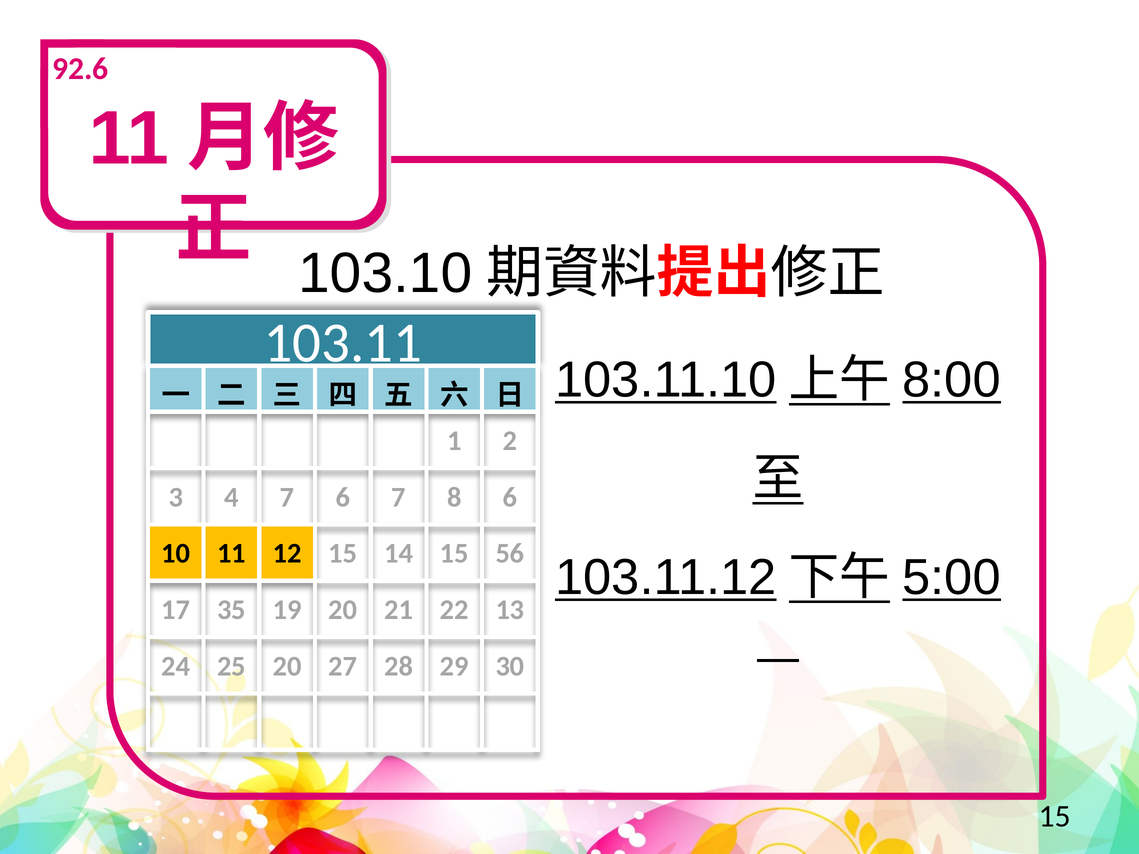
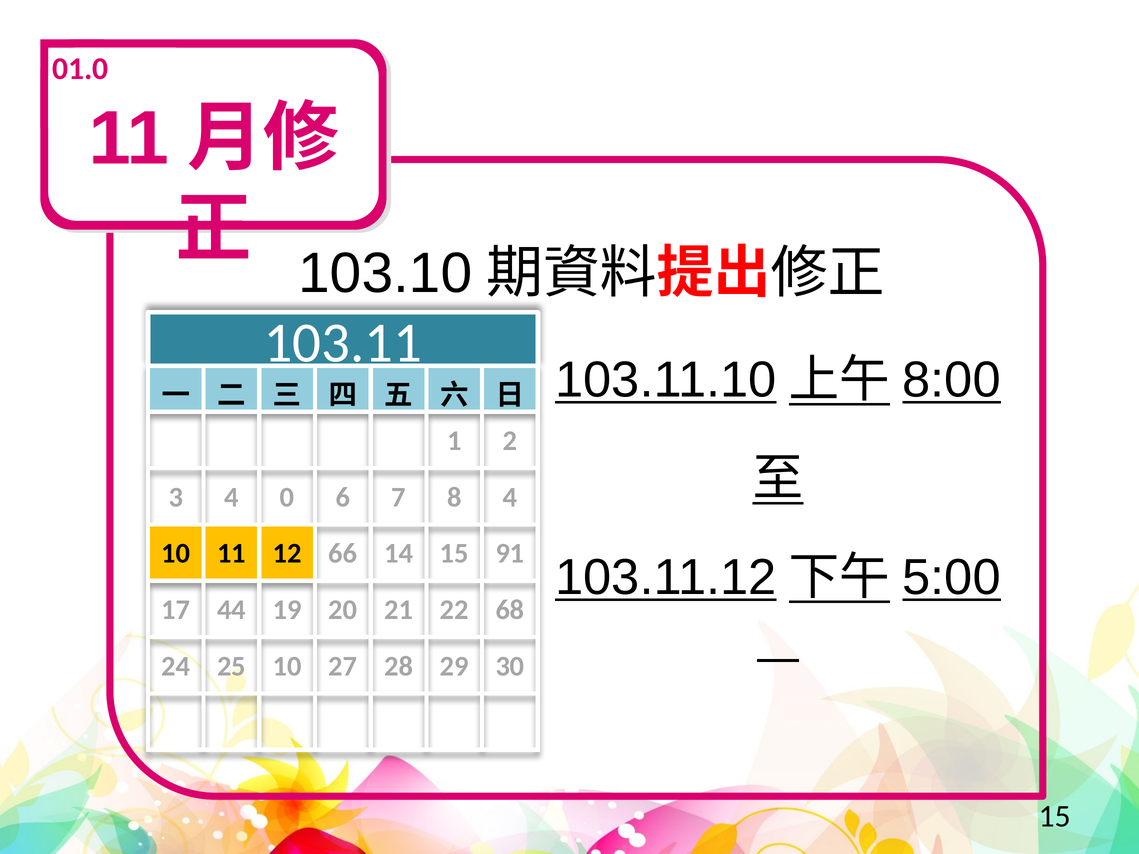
92.6: 92.6 -> 01.0 (80, 69)
4 7: 7 -> 0 (287, 497)
8 6: 6 -> 4 (510, 497)
12 15: 15 -> 66 (343, 554)
56: 56 -> 91 (510, 554)
35: 35 -> 44 (231, 610)
13: 13 -> 68 (510, 610)
25 20: 20 -> 10 (287, 666)
